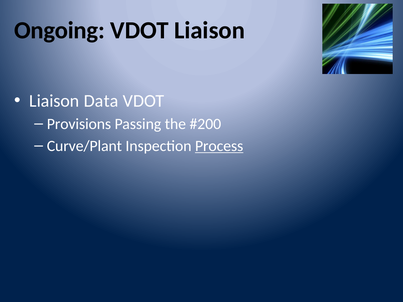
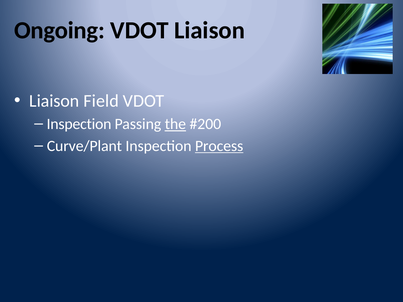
Data: Data -> Field (101, 101)
Provisions: Provisions -> Inspection (79, 124)
the underline: none -> present (175, 124)
